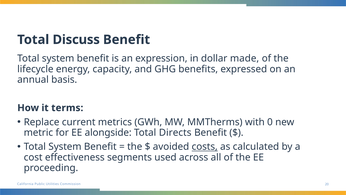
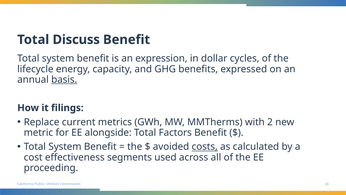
made: made -> cycles (245, 58)
basis underline: none -> present (64, 79)
terms: terms -> filings (67, 108)
0: 0 -> 2 (270, 122)
Directs: Directs -> Factors (175, 132)
